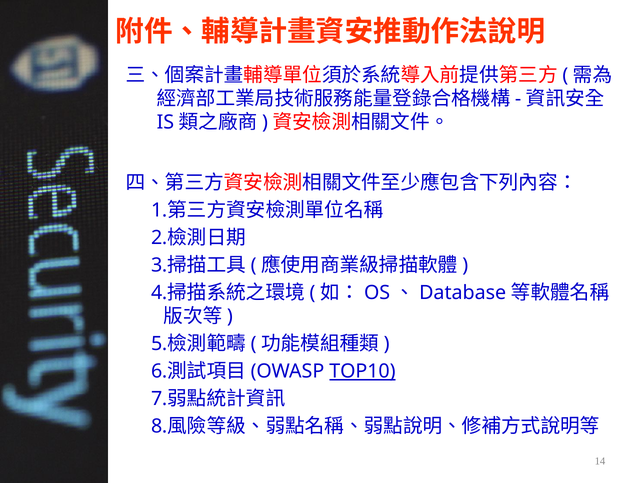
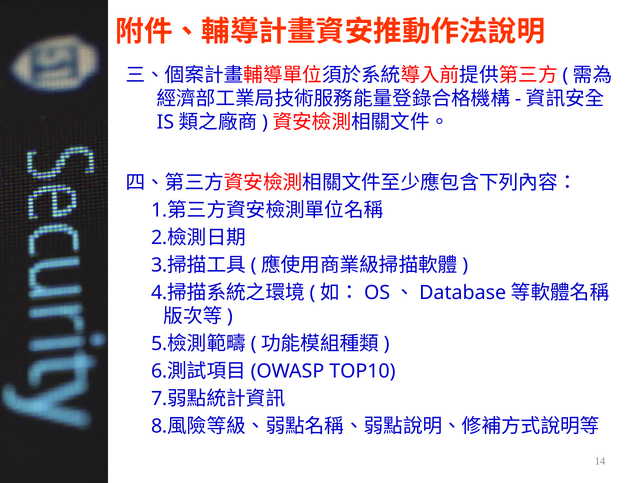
TOP10 underline: present -> none (362, 371)
